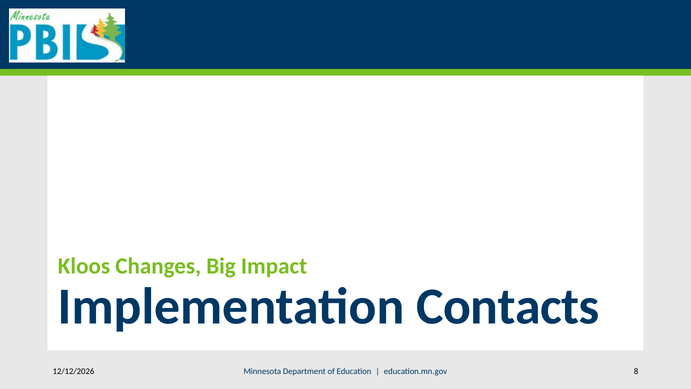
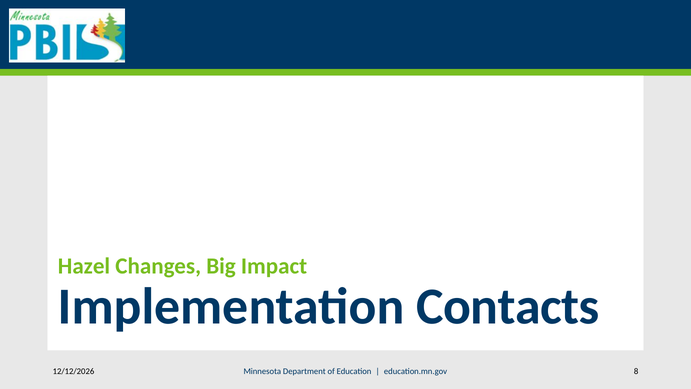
Kloos: Kloos -> Hazel (84, 266)
